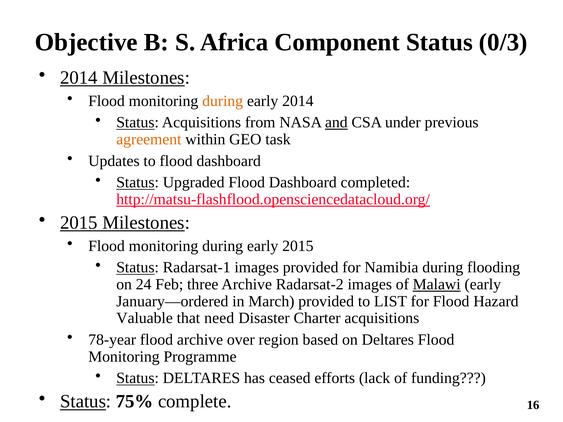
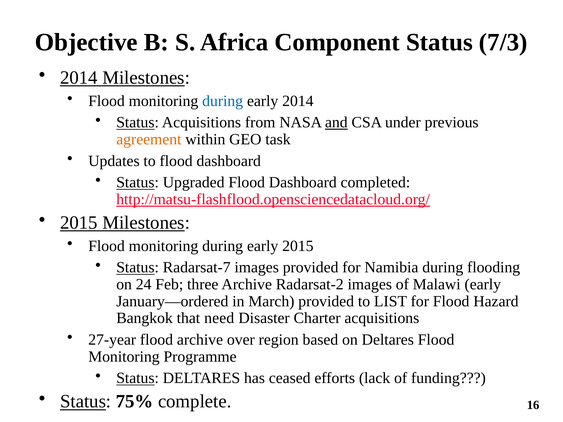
0/3: 0/3 -> 7/3 (503, 42)
during colour: orange -> blue (223, 101)
Radarsat-1: Radarsat-1 -> Radarsat-7 (197, 268)
Malawi underline: present -> none (437, 285)
Valuable: Valuable -> Bangkok (145, 318)
78-year: 78-year -> 27-year (112, 340)
